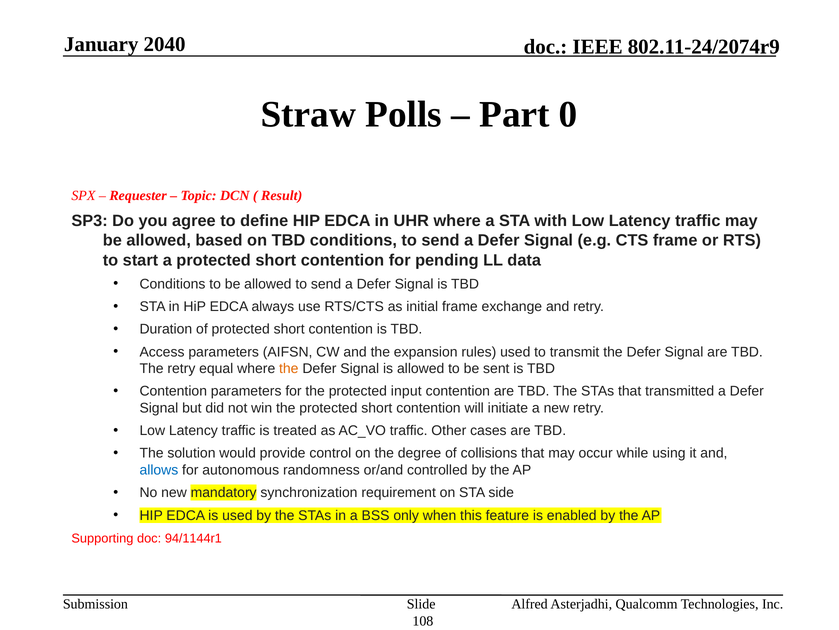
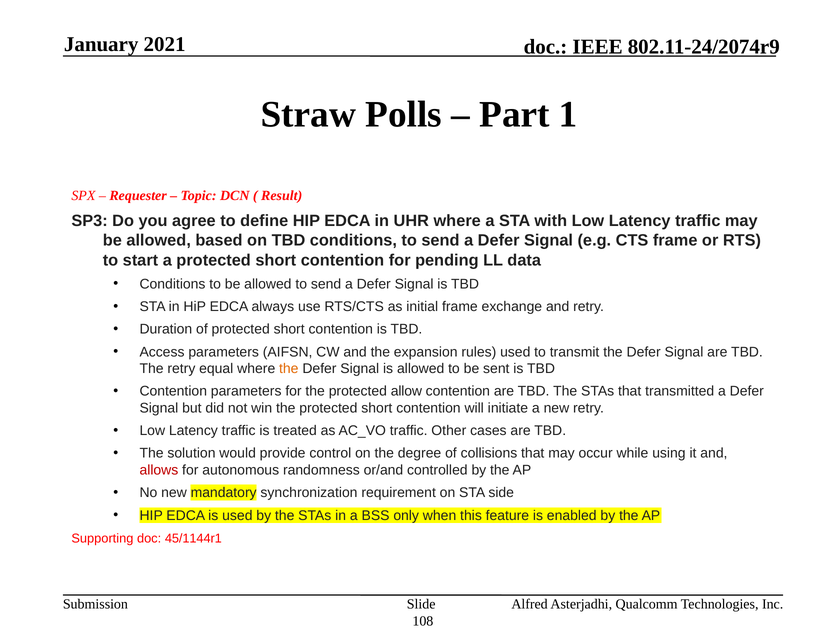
2040: 2040 -> 2021 (165, 44)
0: 0 -> 1 (568, 114)
input: input -> allow (406, 391)
allows colour: blue -> red (159, 470)
94/1144r1: 94/1144r1 -> 45/1144r1 (193, 538)
